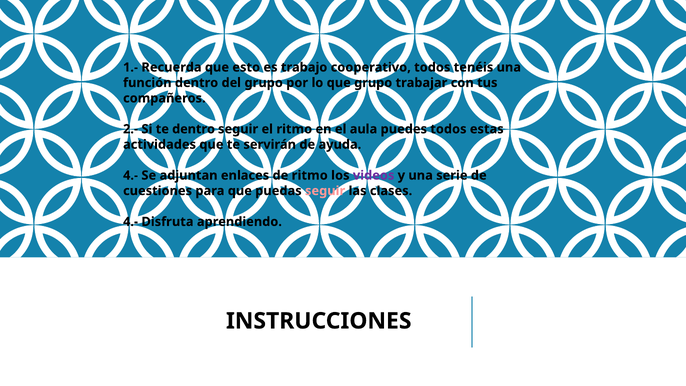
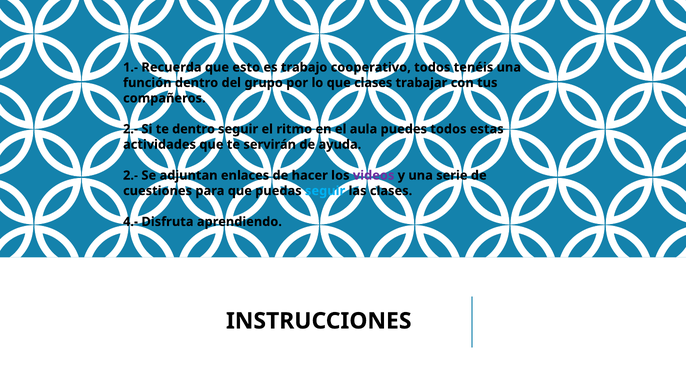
que grupo: grupo -> clases (373, 83)
4.-: 4.- -> 2.- (131, 175)
de ritmo: ritmo -> hacer (310, 175)
seguir colour: pink -> light blue (325, 191)
